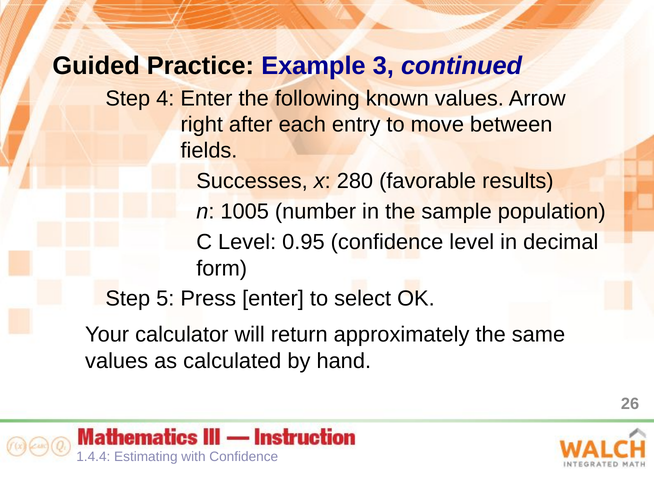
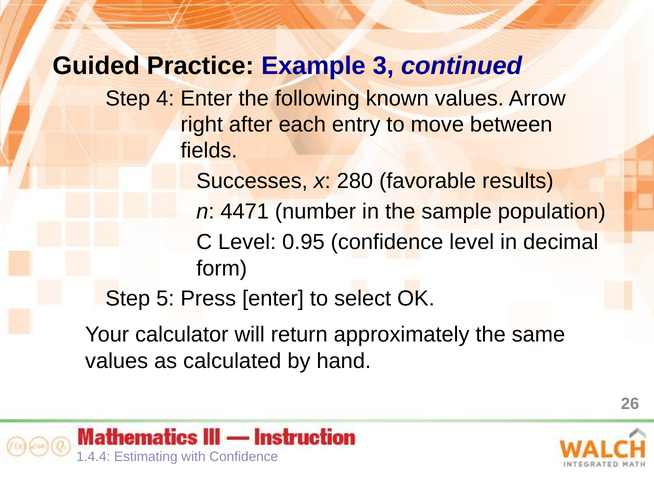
1005: 1005 -> 4471 (245, 212)
